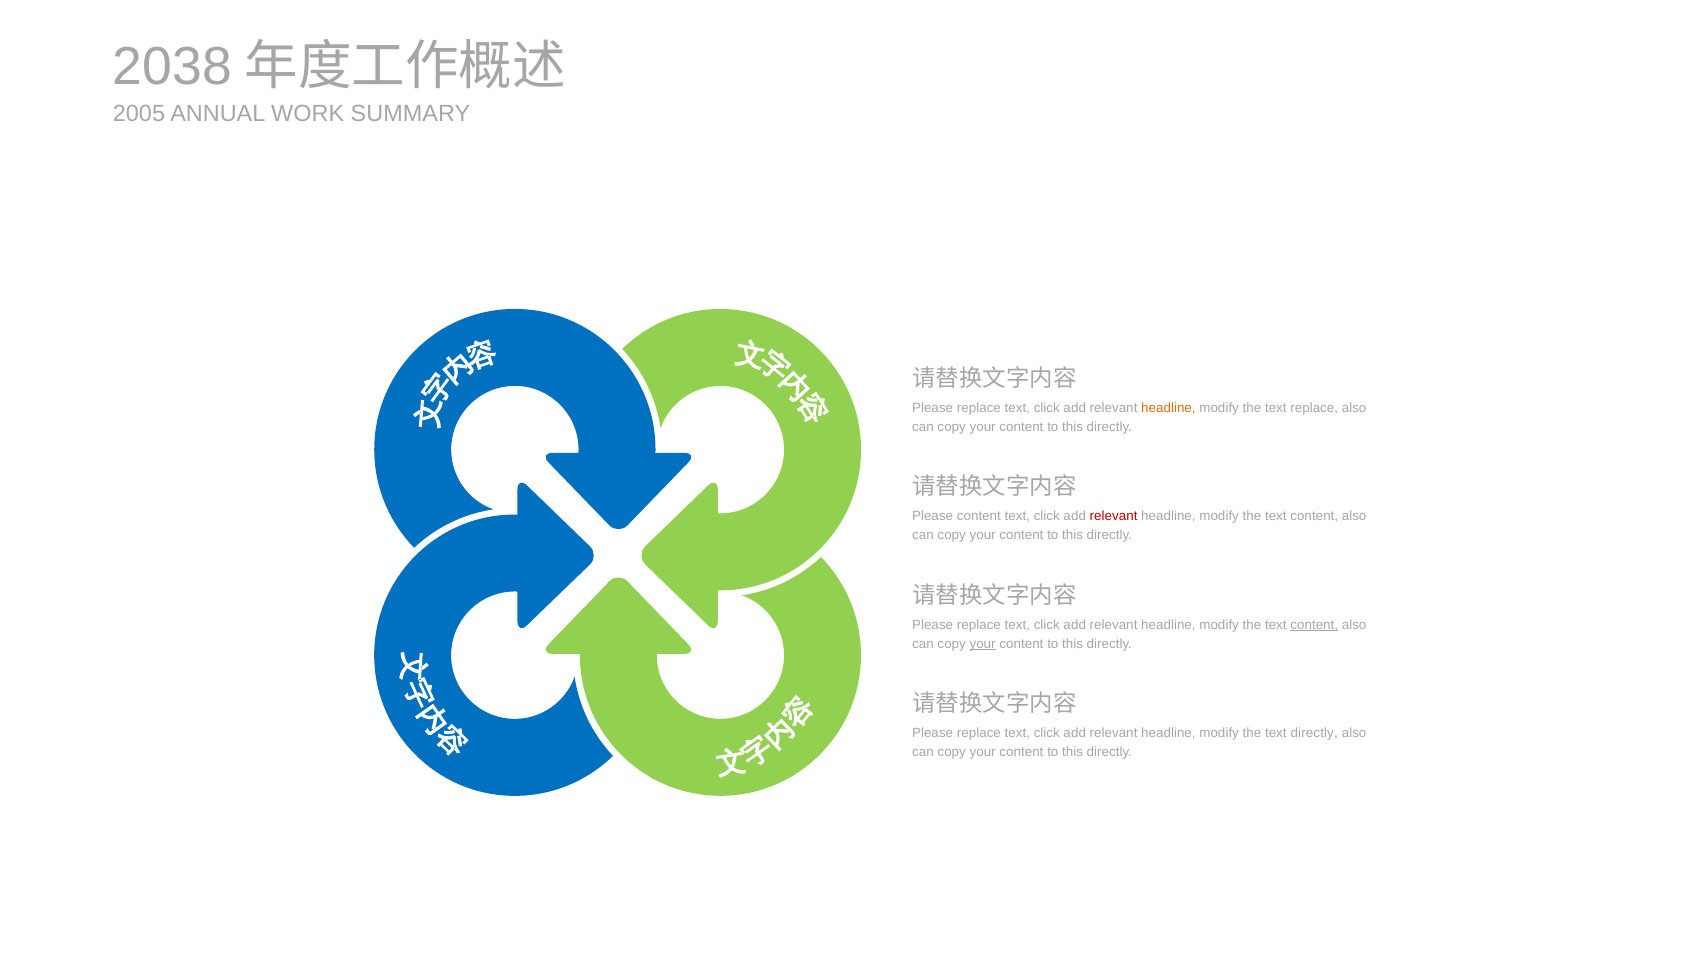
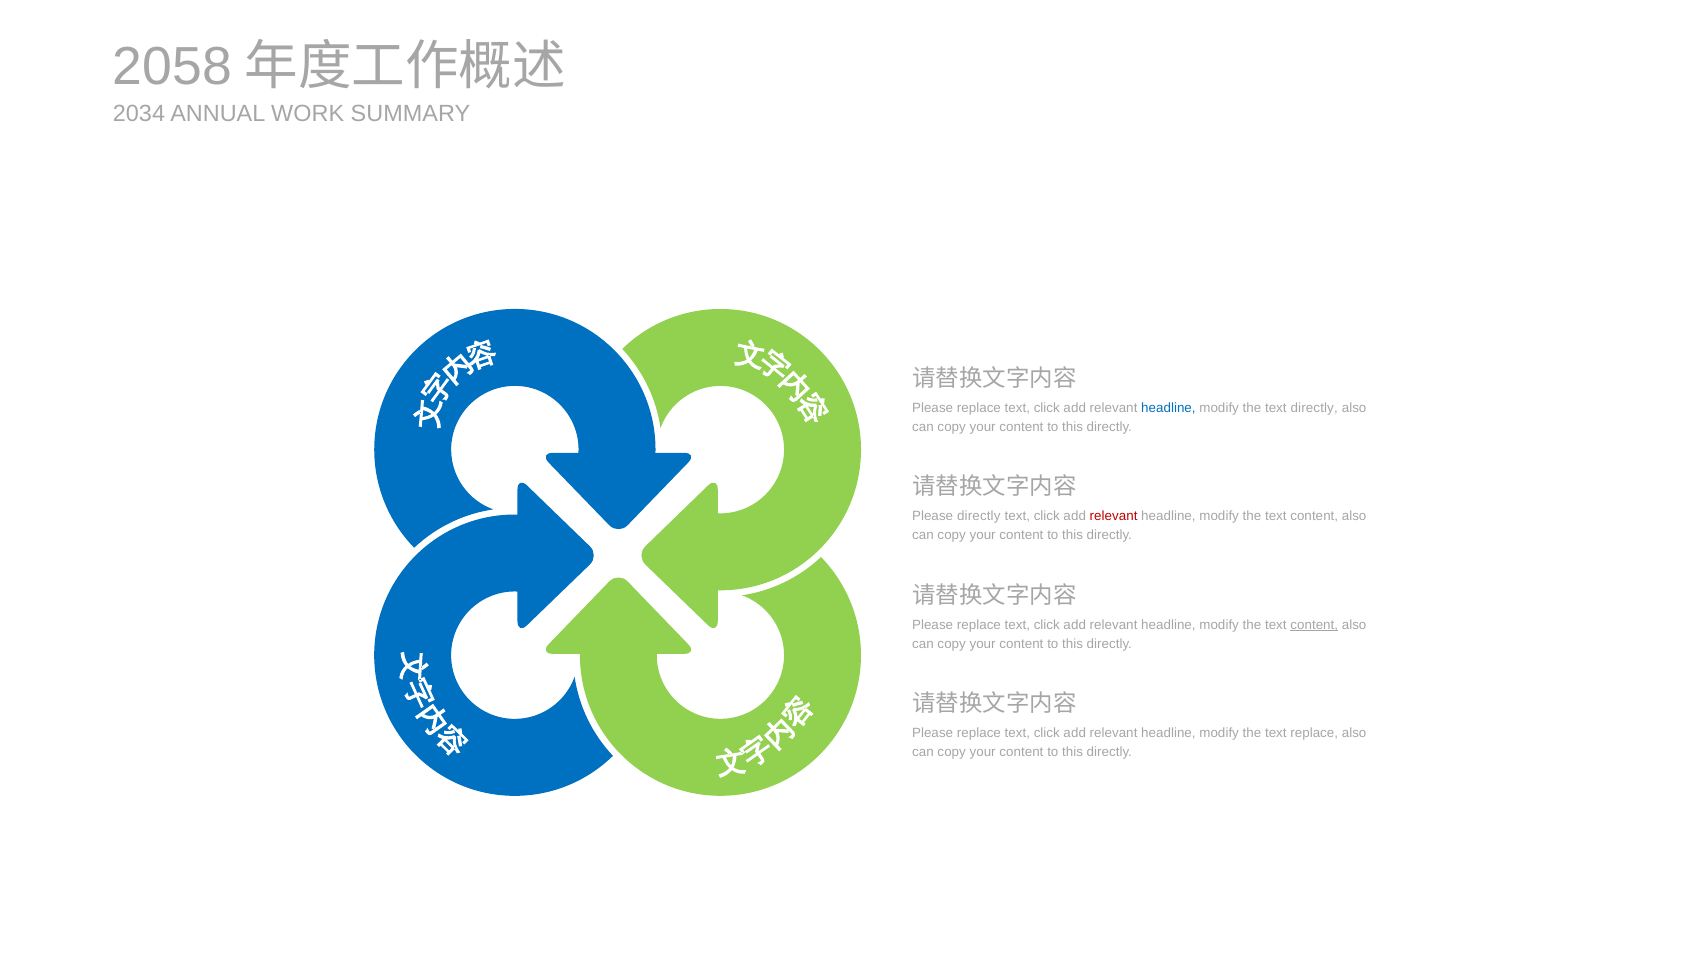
2038: 2038 -> 2058 (172, 67)
2005: 2005 -> 2034 (139, 114)
headline colour: orange -> blue (1168, 408)
text replace: replace -> directly (1314, 408)
Please content: content -> directly (979, 516)
your underline: present -> none (983, 644)
text directly: directly -> replace (1314, 733)
